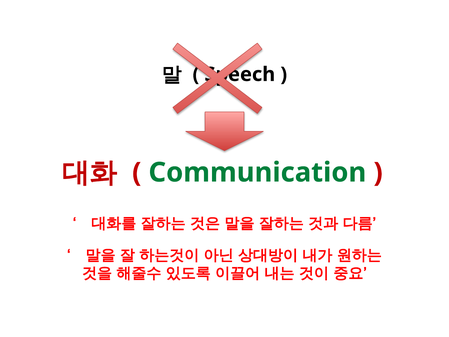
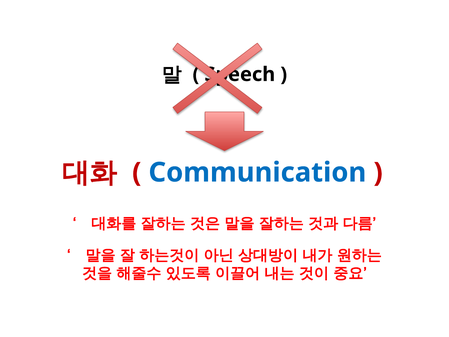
Communication colour: green -> blue (257, 172)
